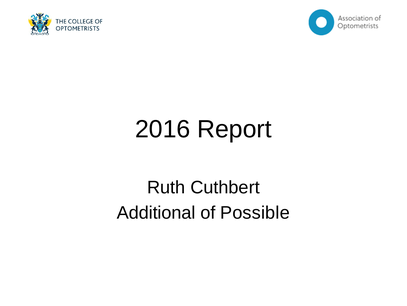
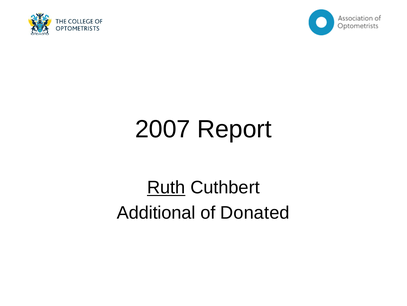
2016: 2016 -> 2007 (163, 129)
Ruth underline: none -> present (166, 187)
Possible: Possible -> Donated (255, 212)
